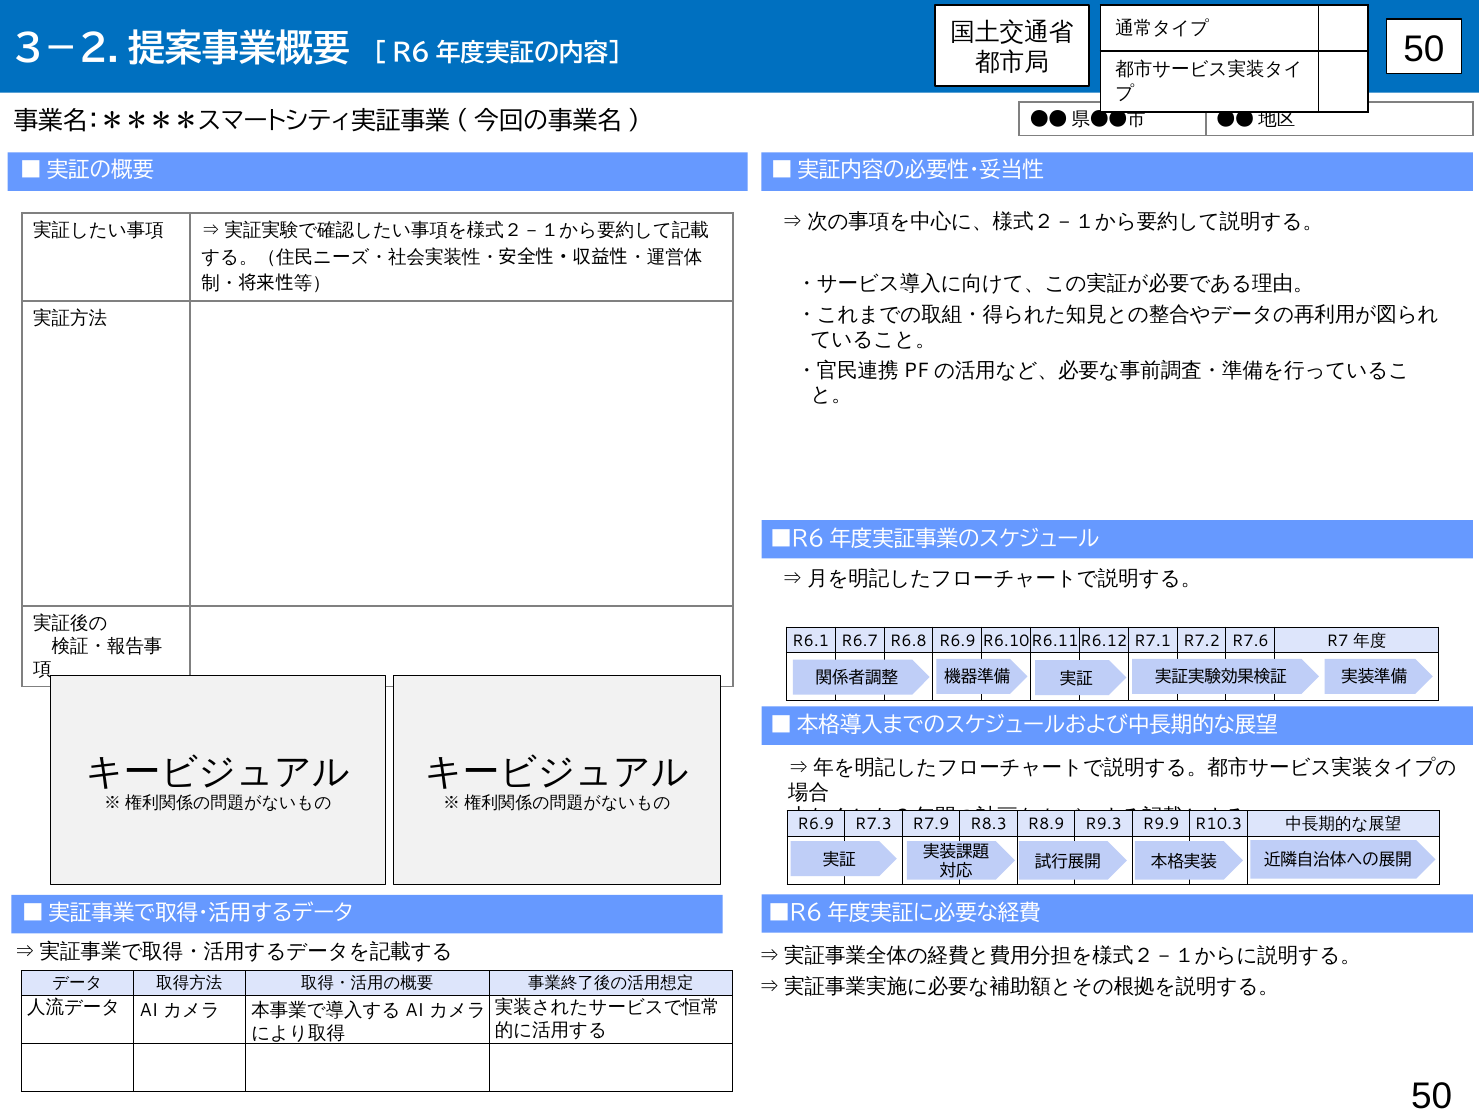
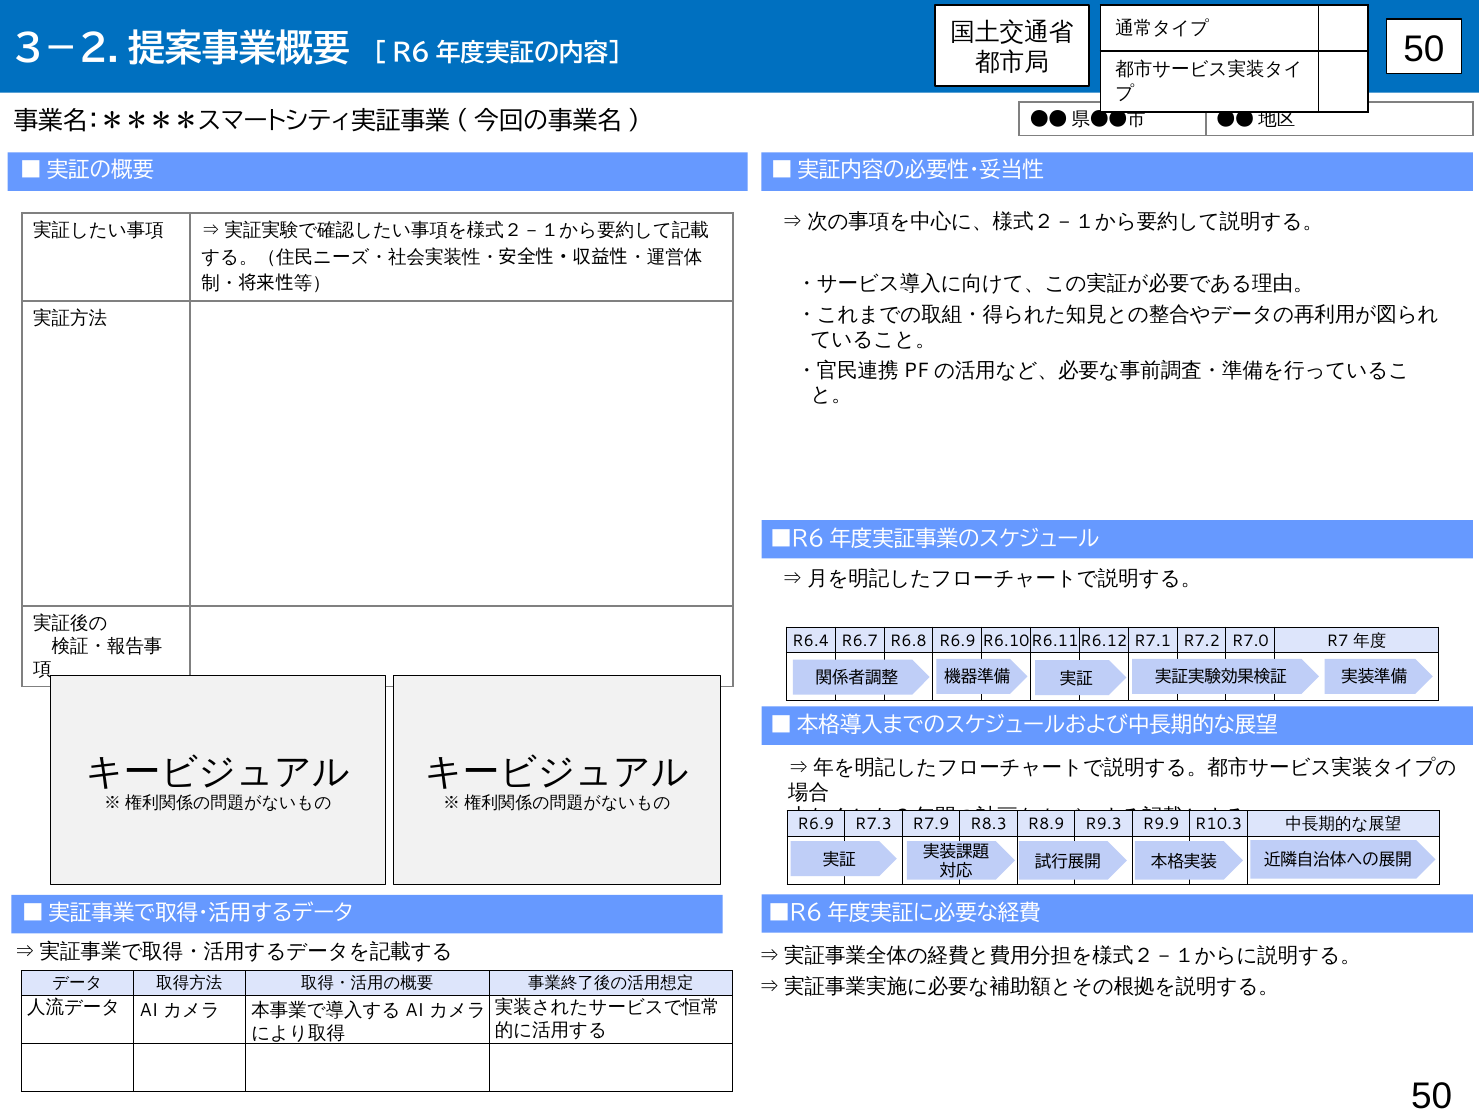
R6.1: R6.1 -> R6.4 (811, 640)
R7.6: R7.6 -> R7.0 (1250, 640)
